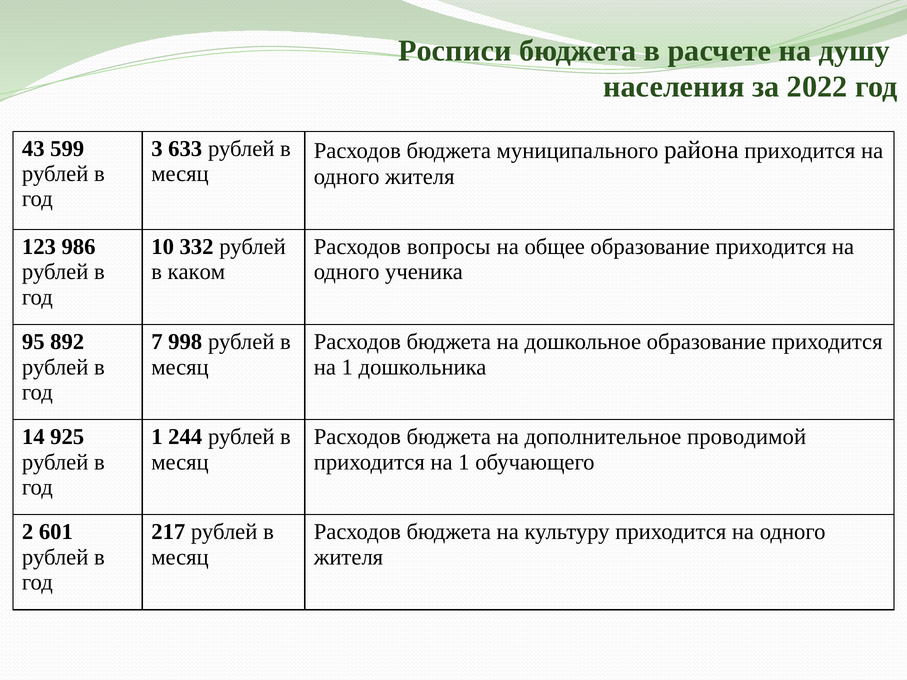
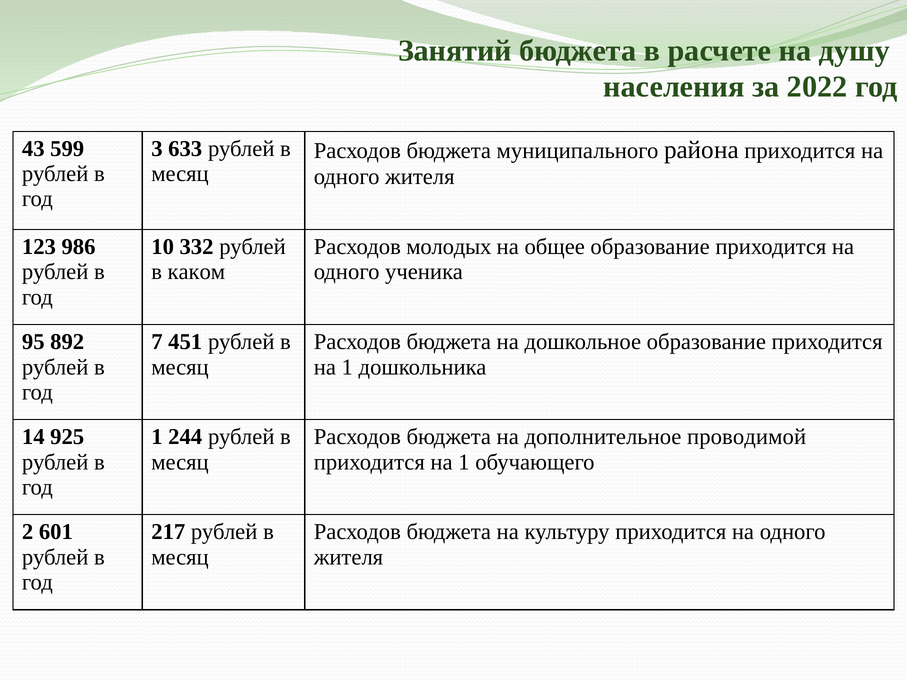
Росписи: Росписи -> Занятий (455, 51)
вопросы: вопросы -> молодых (449, 247)
998: 998 -> 451 (185, 342)
